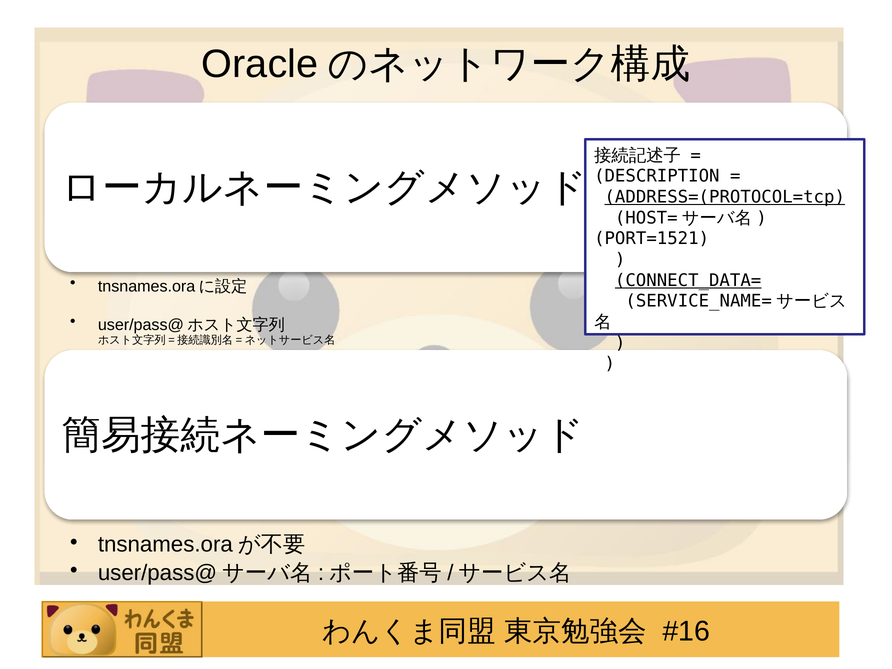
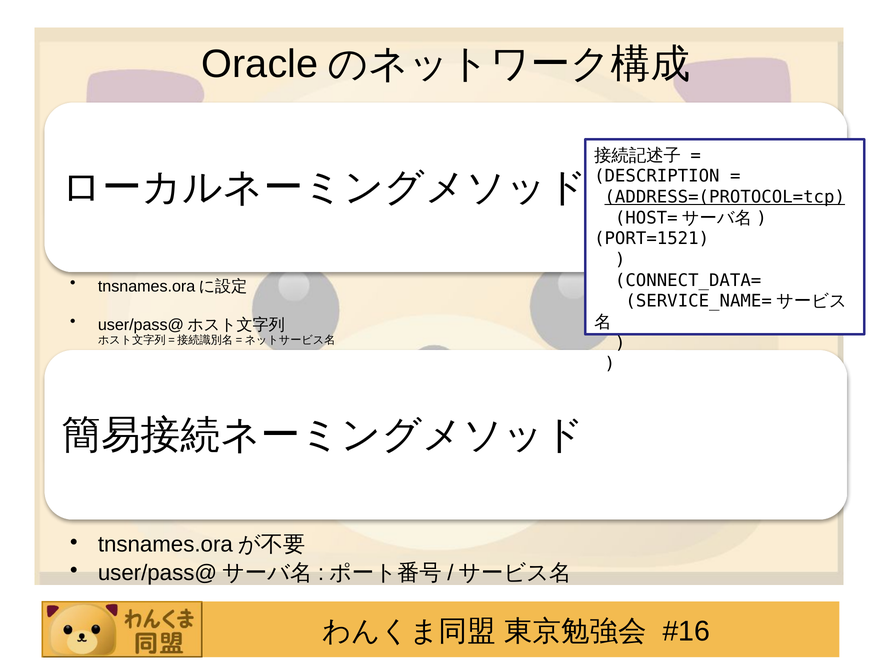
CONNECT_DATA= underline: present -> none (688, 280)
